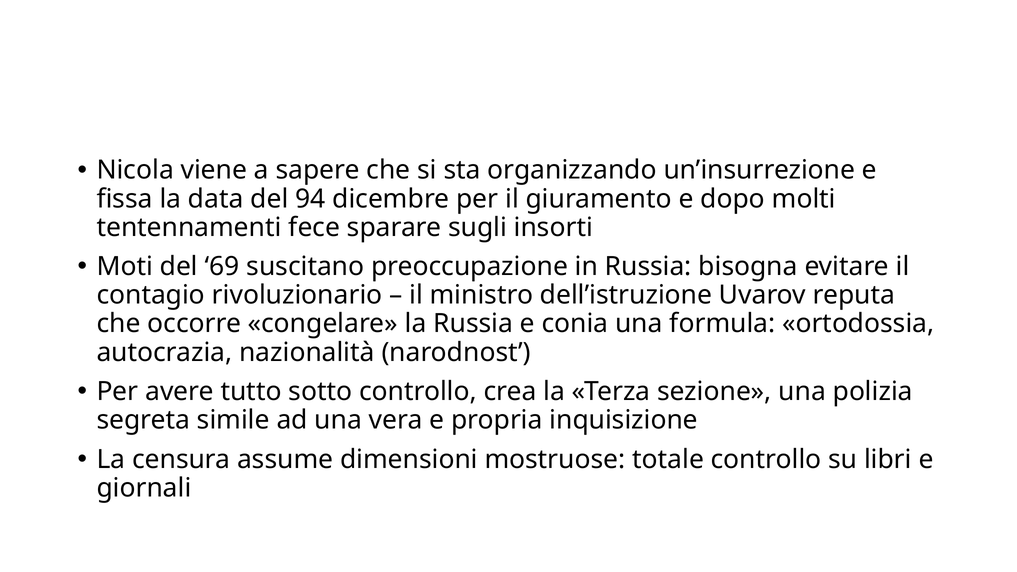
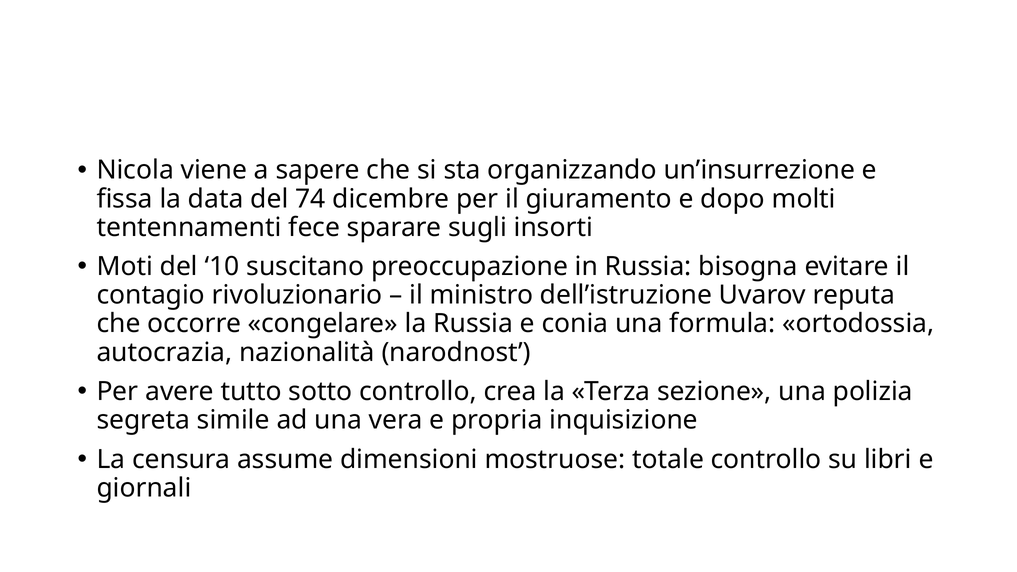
94: 94 -> 74 (310, 199)
69: 69 -> 10 (222, 267)
